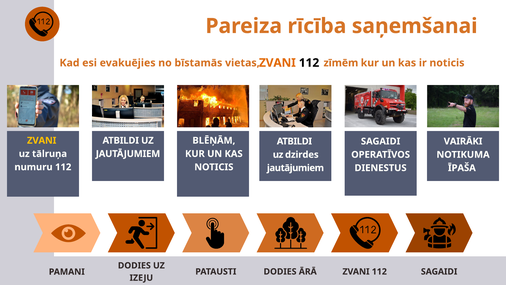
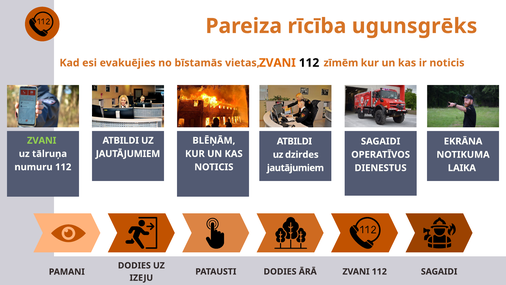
saņemšanai: saņemšanai -> ugunsgrēks (415, 26)
ZVANI colour: yellow -> light green (42, 140)
VAIRĀKI: VAIRĀKI -> EKRĀNA (463, 141)
ĪPAŠA: ĪPAŠA -> LAIKA (462, 168)
